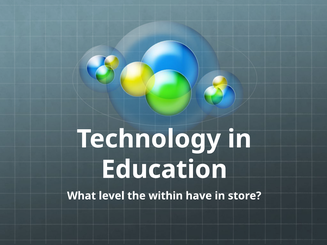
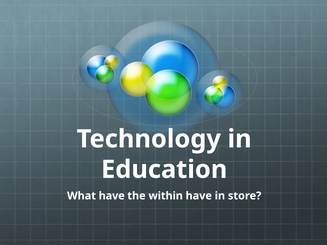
What level: level -> have (112, 196)
